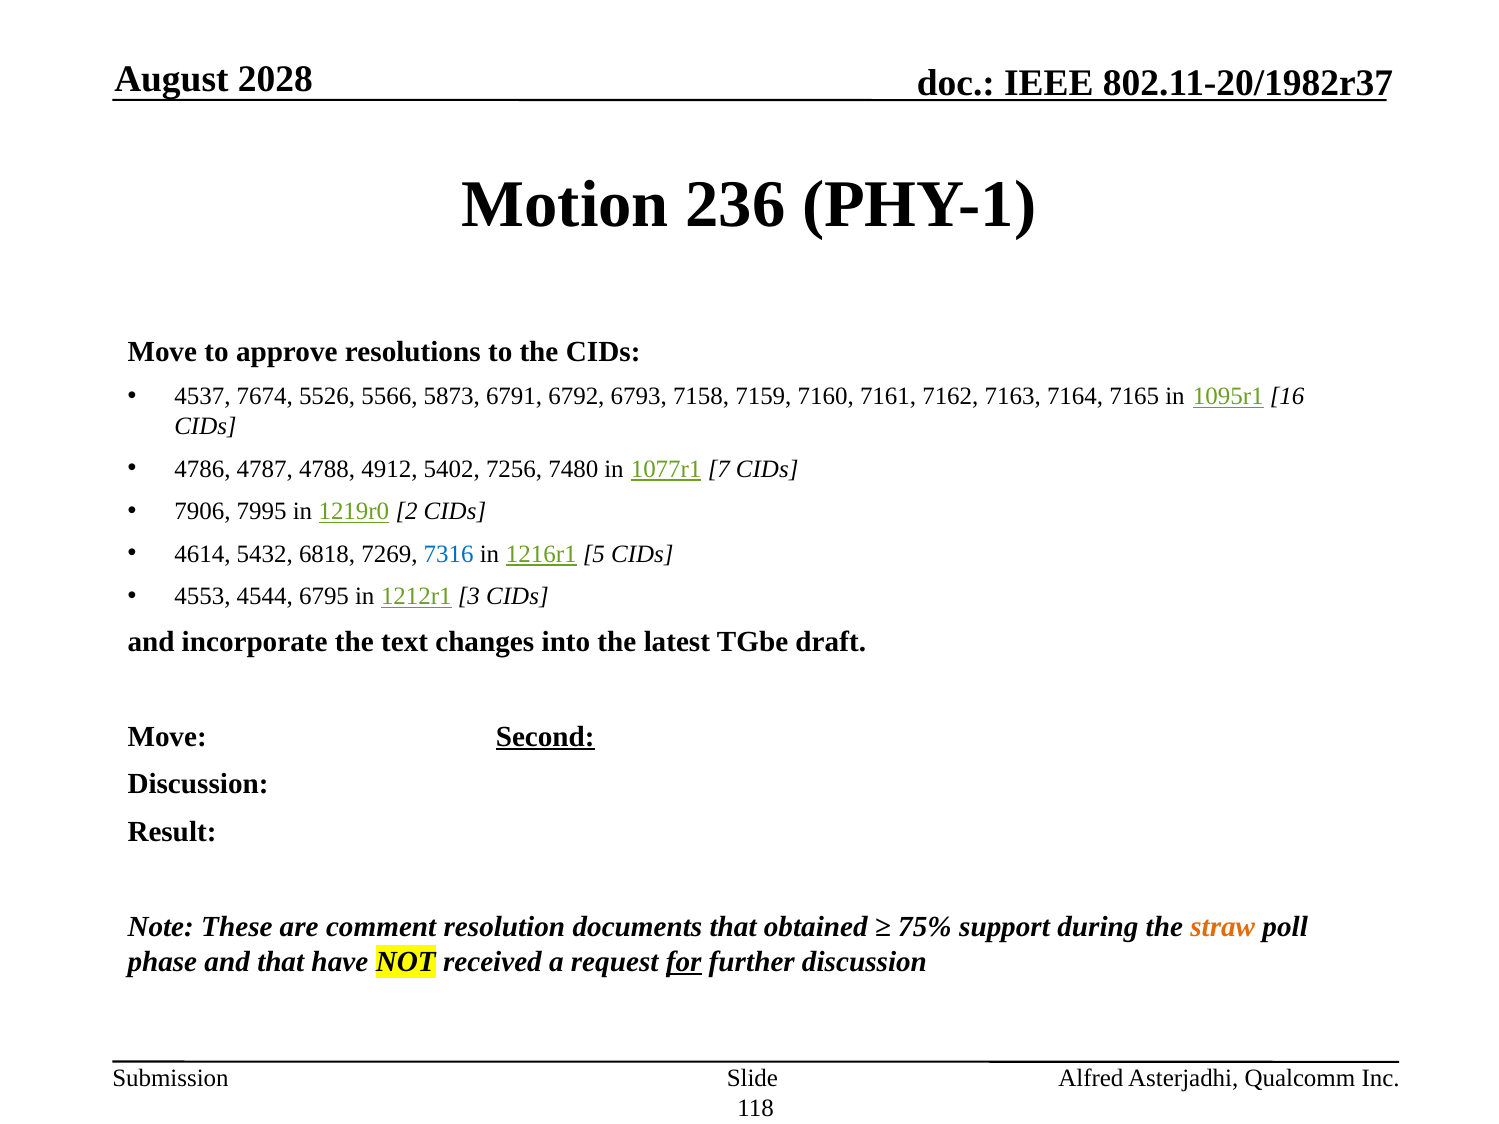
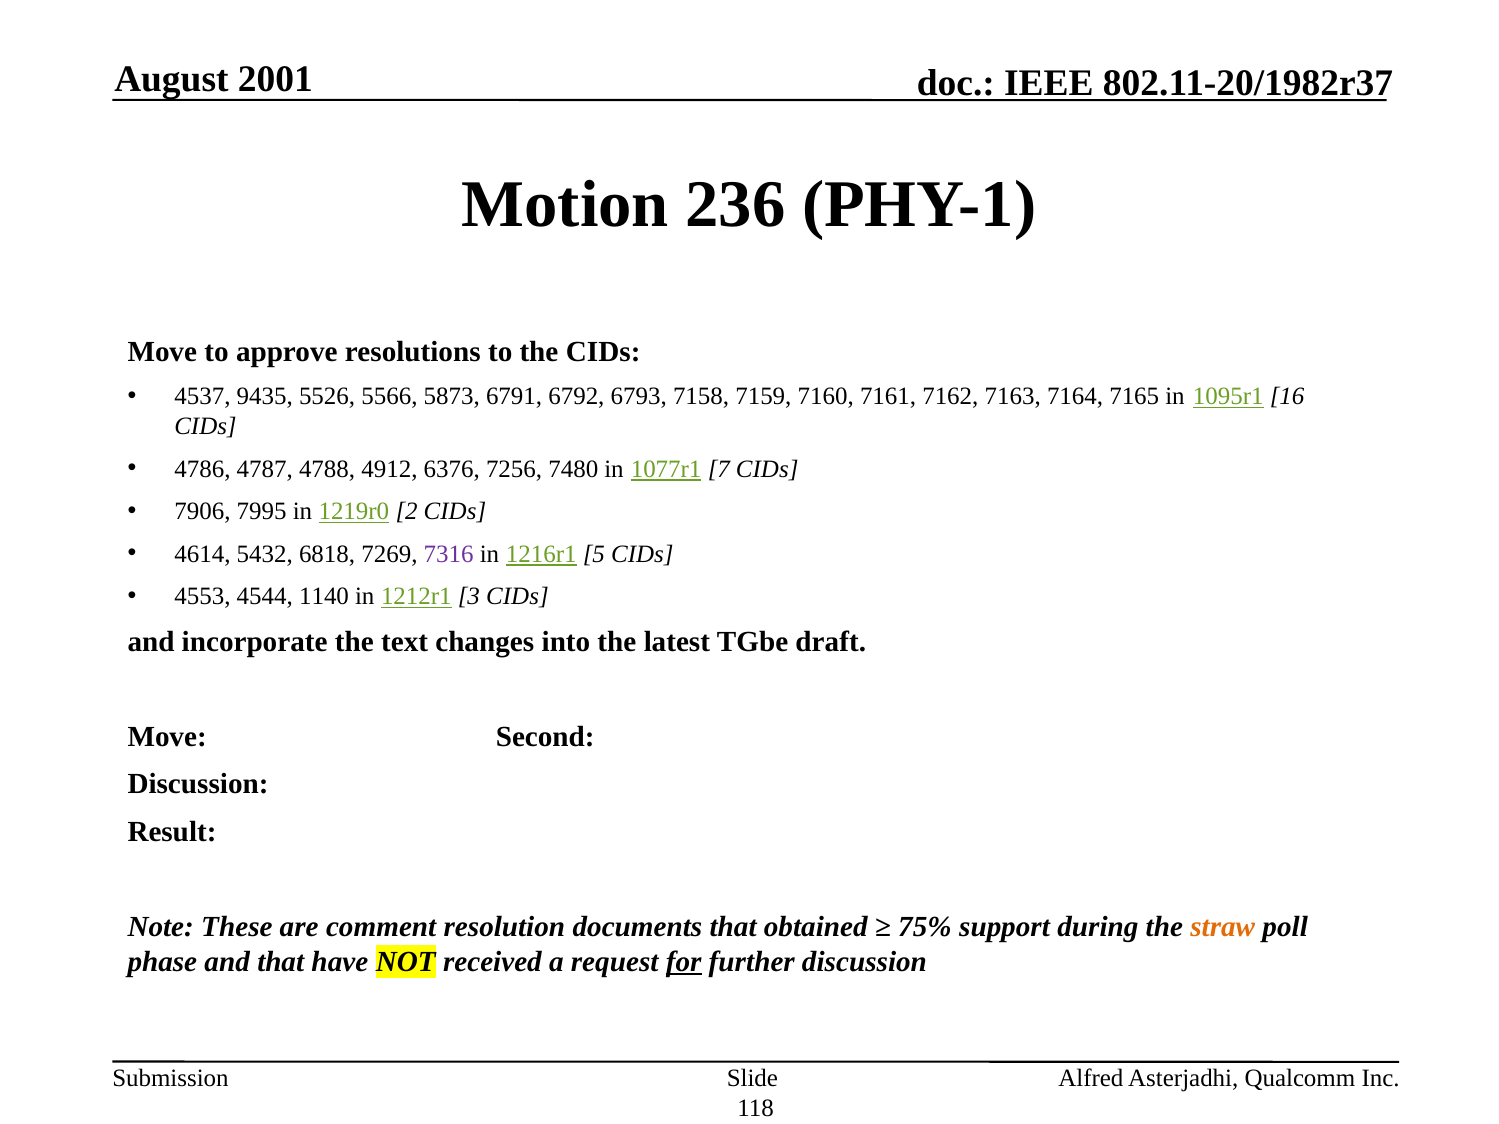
2028: 2028 -> 2001 (275, 79)
7674: 7674 -> 9435 (265, 397)
5402: 5402 -> 6376 (452, 469)
7316 colour: blue -> purple (449, 554)
6795: 6795 -> 1140 (324, 596)
Second underline: present -> none (545, 737)
